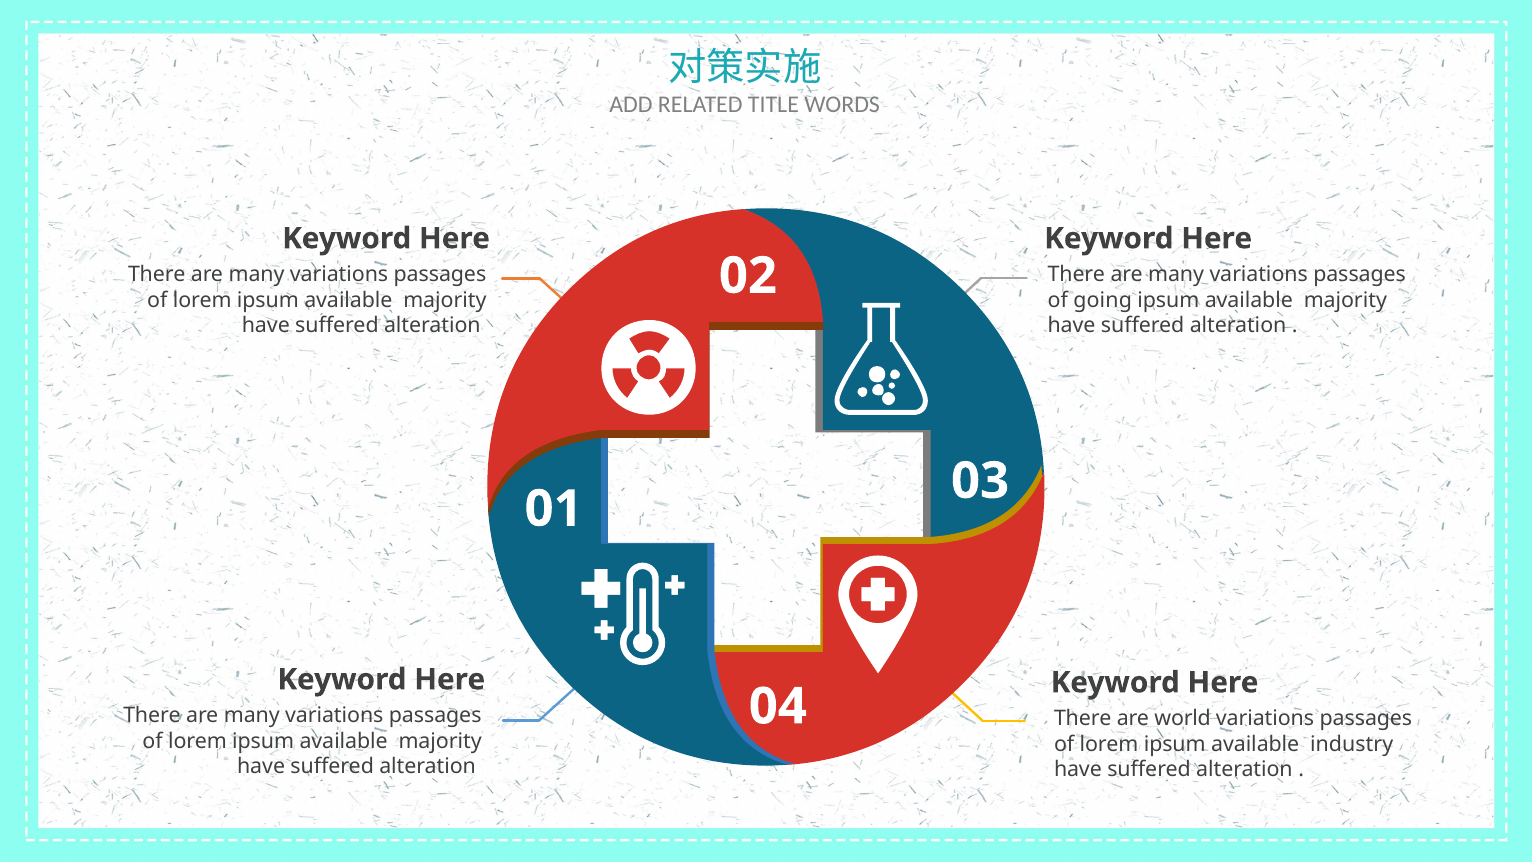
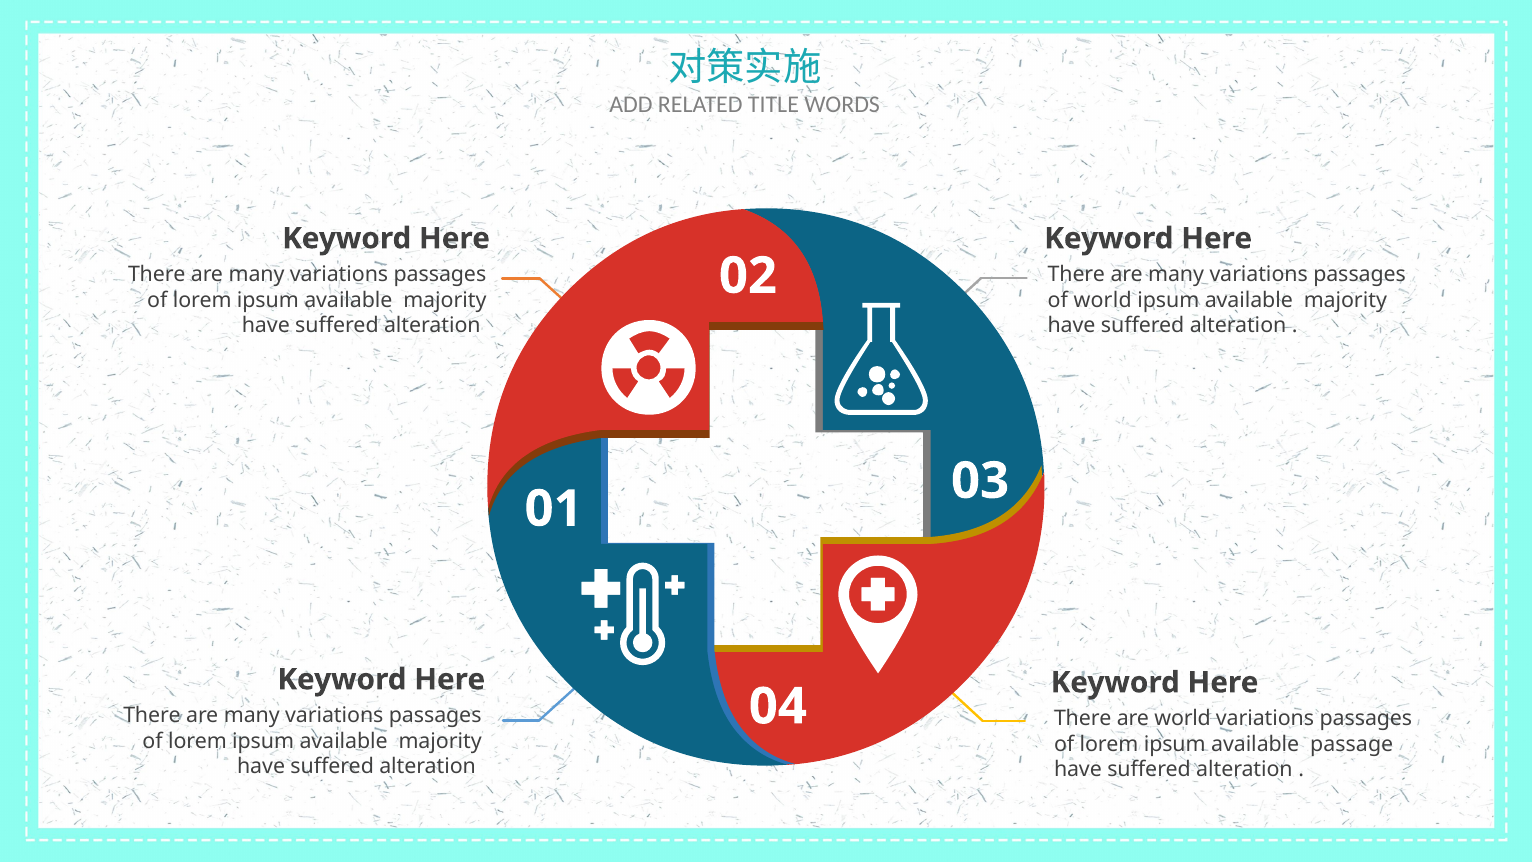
of going: going -> world (1103, 300)
industry: industry -> passage (1352, 744)
